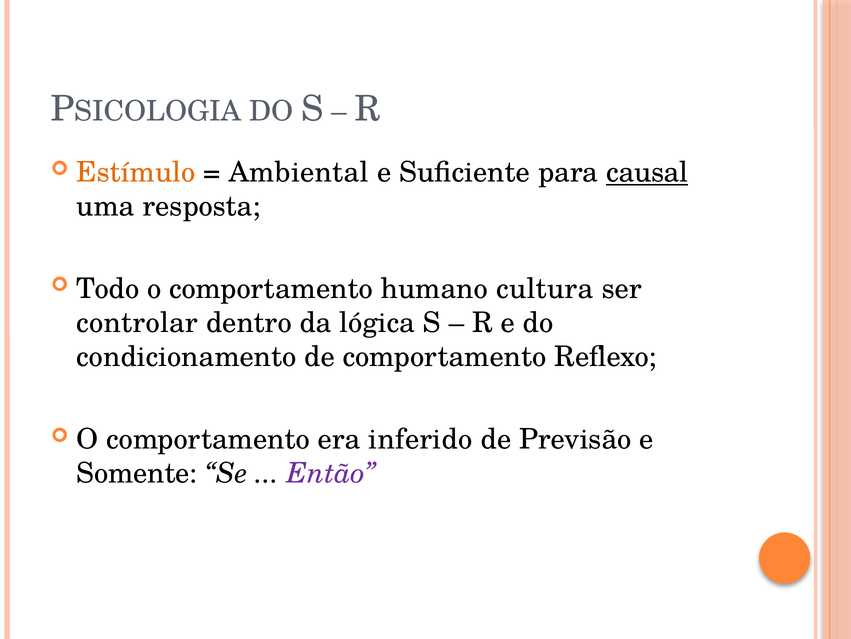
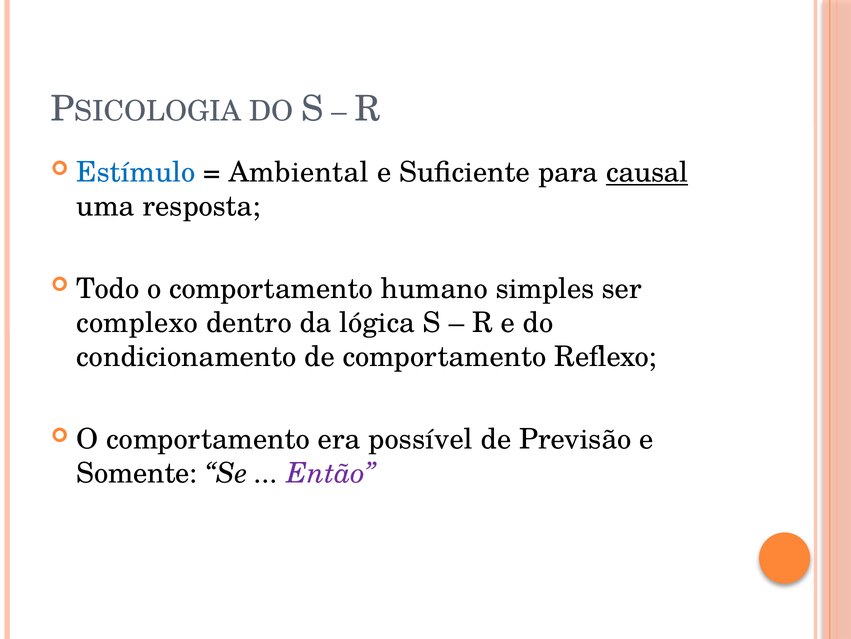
Estímulo colour: orange -> blue (136, 172)
cultura: cultura -> simples (545, 288)
controlar: controlar -> complexo (137, 322)
inferido: inferido -> possível (421, 439)
